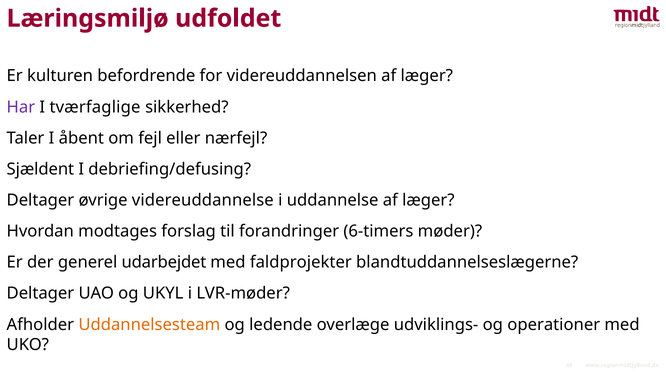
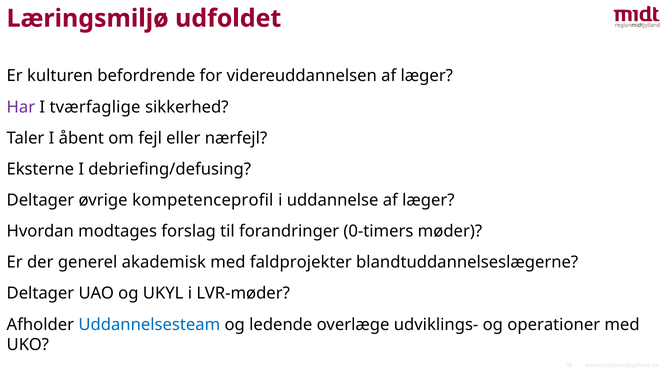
Sjældent: Sjældent -> Eksterne (40, 169)
videreuddannelse: videreuddannelse -> kompetenceprofil (203, 200)
6-timers: 6-timers -> 0-timers (378, 231)
udarbejdet: udarbejdet -> akademisk (164, 262)
Uddannelsesteam colour: orange -> blue (149, 324)
